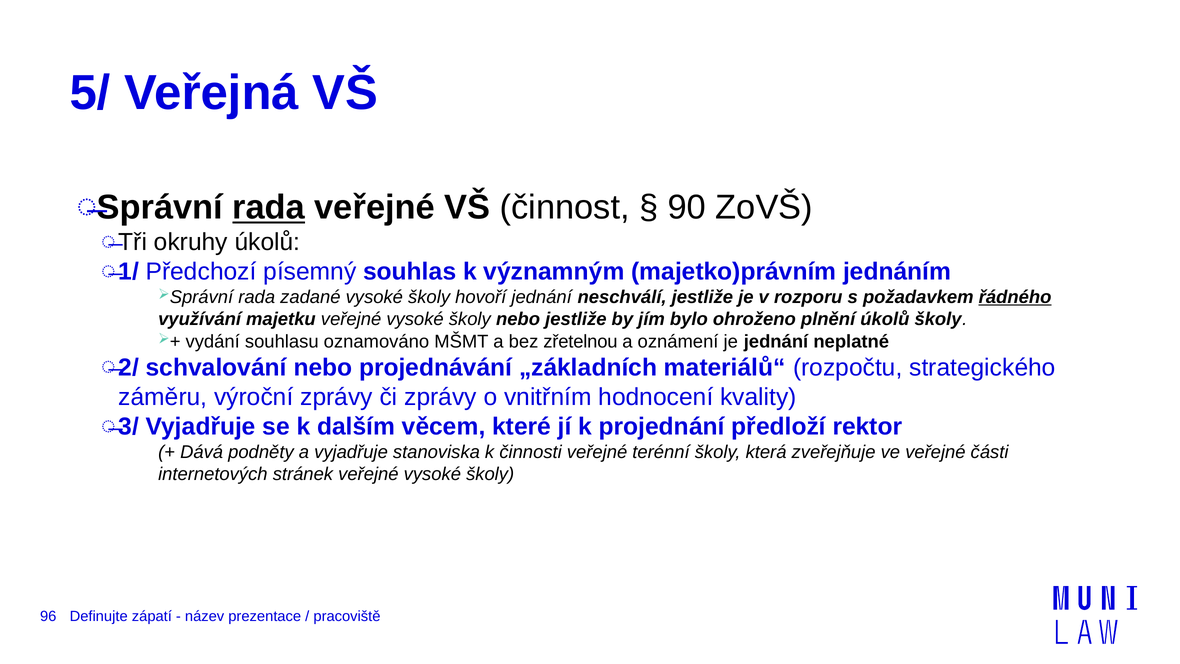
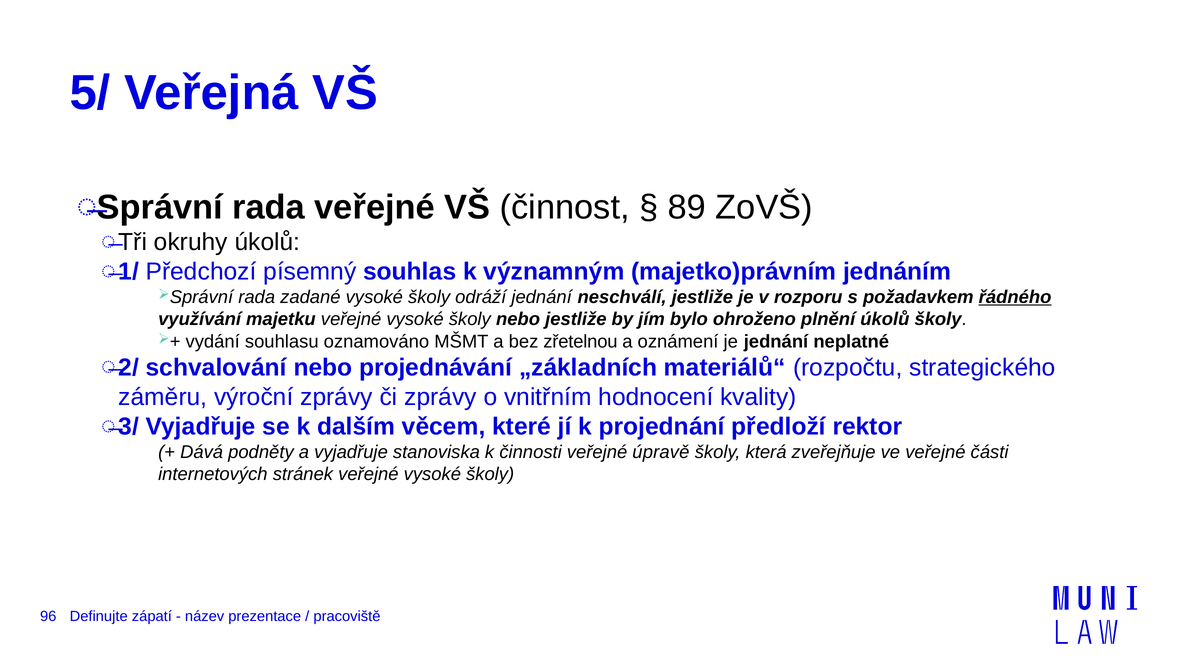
rada underline: present -> none (269, 207)
90: 90 -> 89 (687, 207)
hovoří: hovoří -> odráží (481, 297)
terénní: terénní -> úpravě (661, 452)
